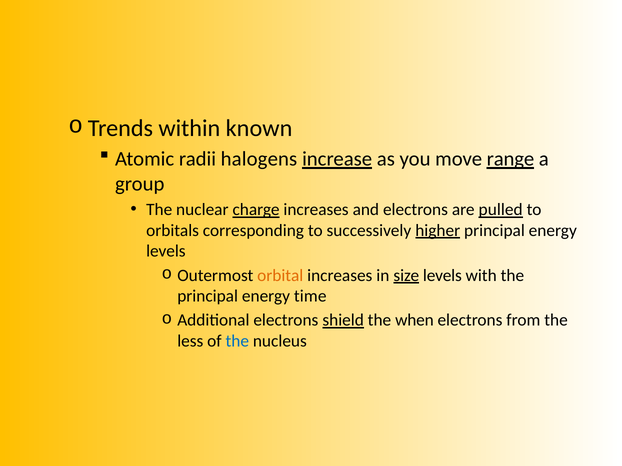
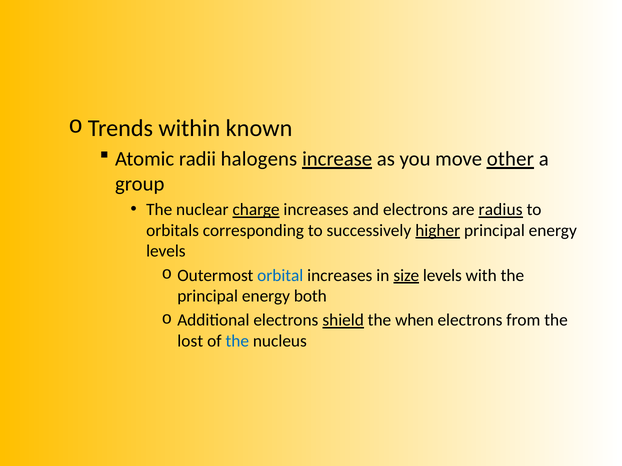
range: range -> other (510, 159)
pulled: pulled -> radius (501, 210)
orbital colour: orange -> blue (280, 276)
time: time -> both (310, 296)
less: less -> lost (190, 341)
